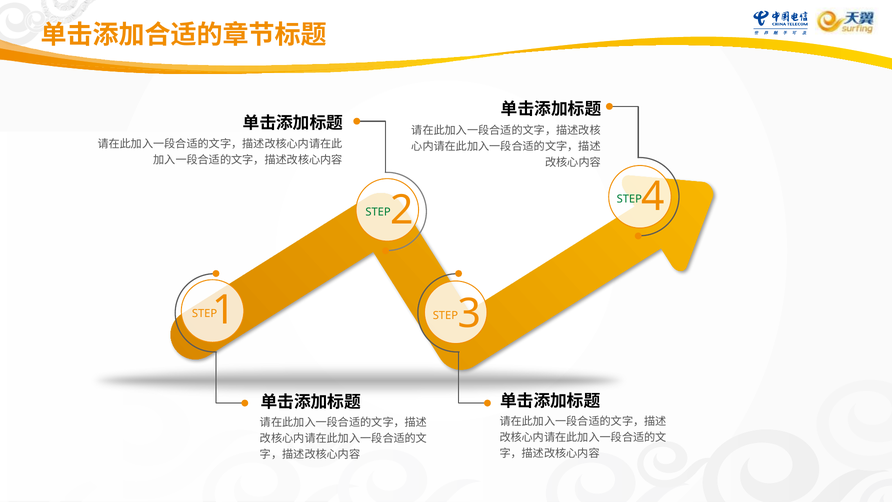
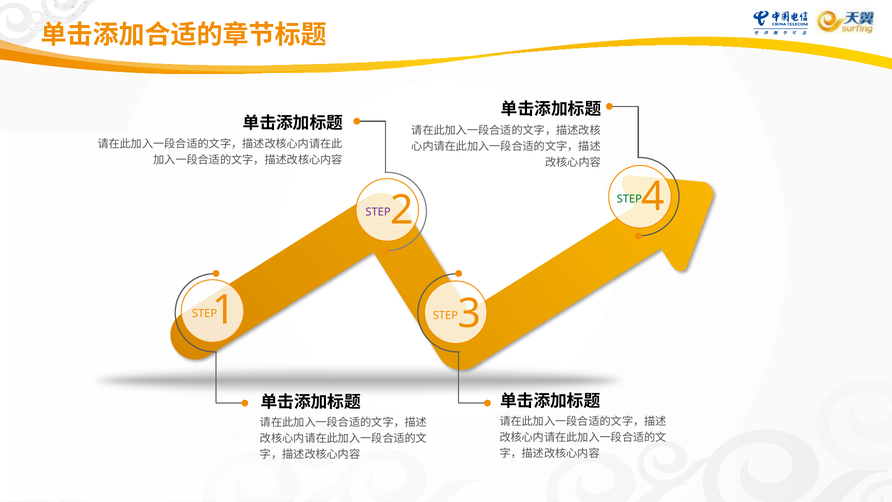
STEP colour: green -> purple (378, 212)
